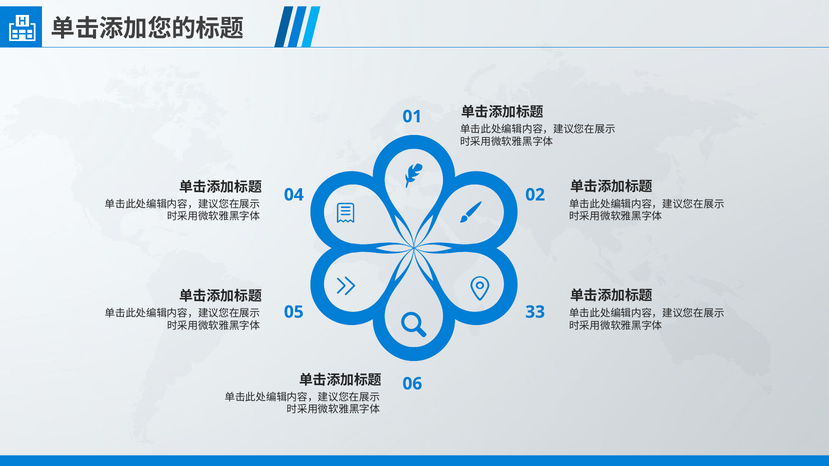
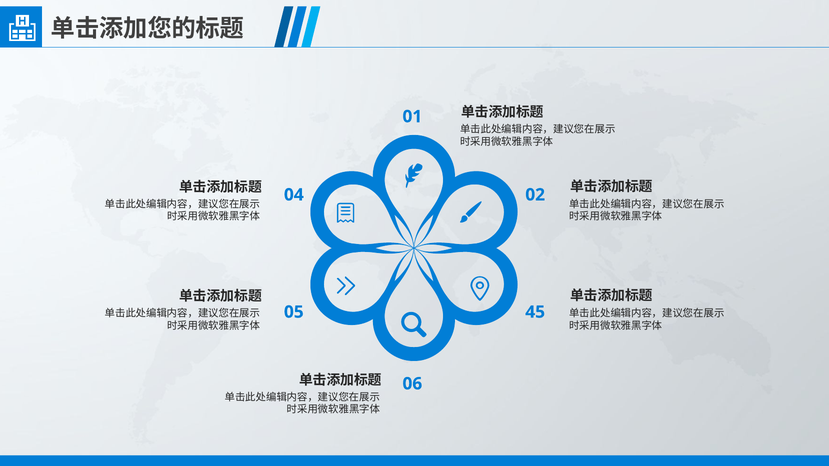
33: 33 -> 45 (535, 312)
